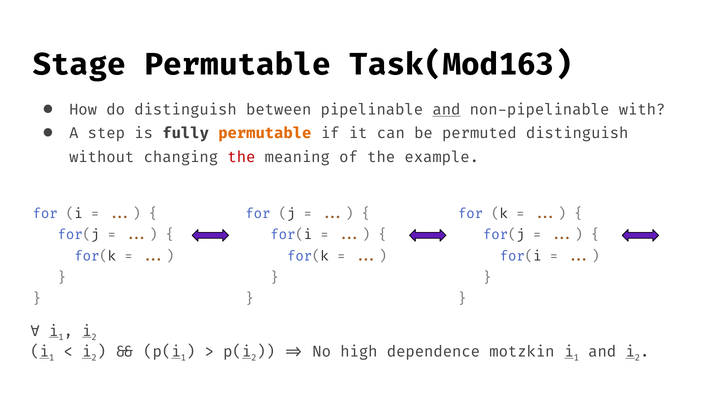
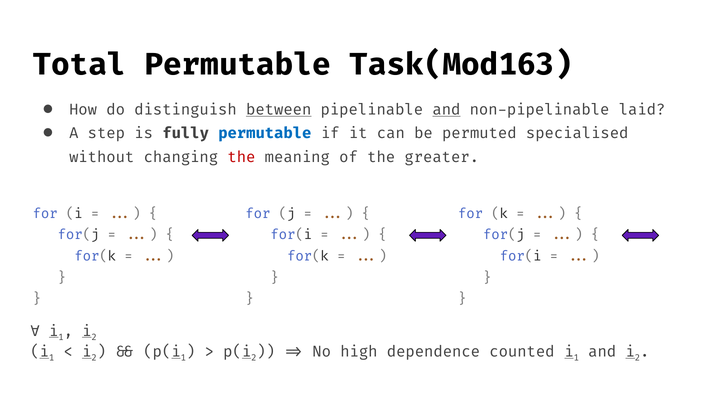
Stage: Stage -> Total (79, 65)
between underline: none -> present (279, 110)
with: with -> laid (642, 110)
permutable colour: orange -> blue (265, 133)
permuted distinguish: distinguish -> specialised (577, 133)
example: example -> greater (442, 157)
motzkin: motzkin -> counted (522, 352)
